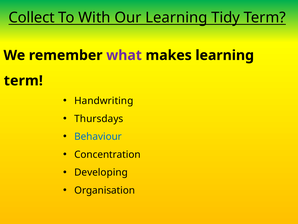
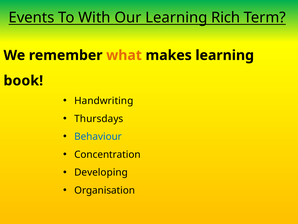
Collect: Collect -> Events (31, 18)
Tidy: Tidy -> Rich (226, 18)
what colour: purple -> orange (124, 55)
term: term -> book (23, 81)
